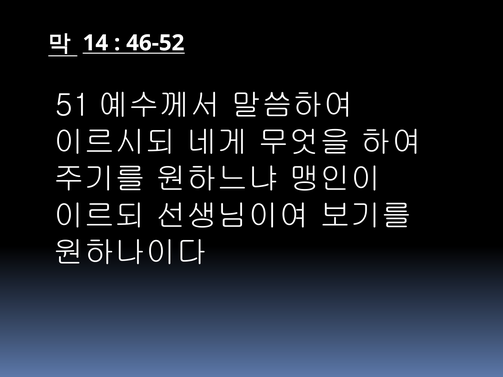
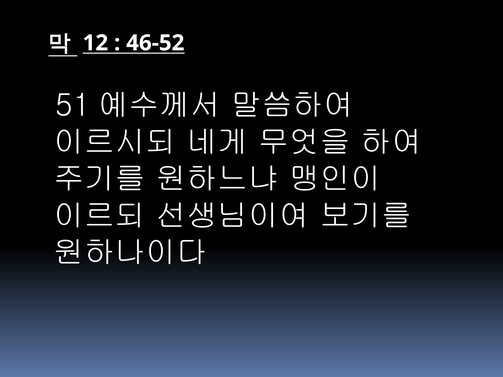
14: 14 -> 12 (95, 43)
